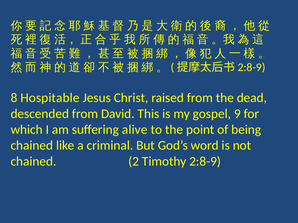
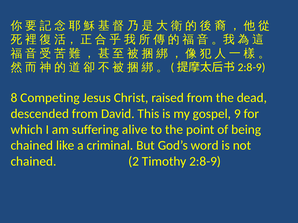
Hospitable: Hospitable -> Competing (50, 98)
